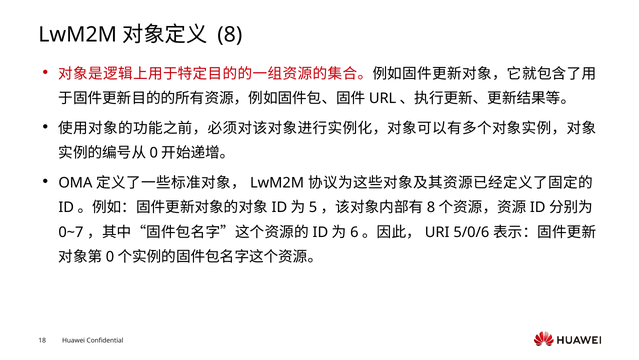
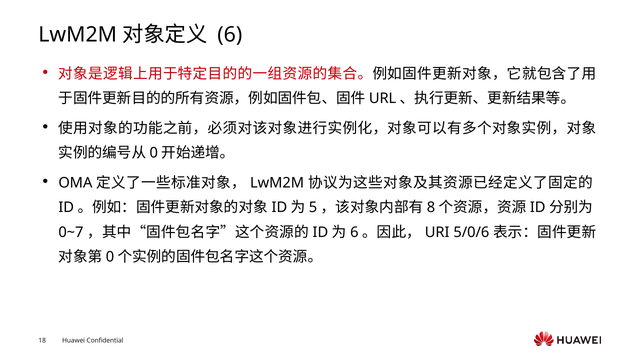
8: 8 -> 6 (230, 35)
